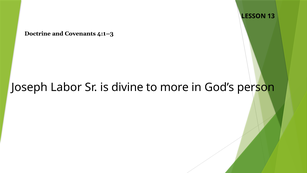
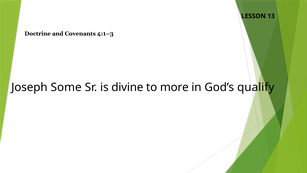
Labor: Labor -> Some (66, 87)
person: person -> qualify (256, 87)
